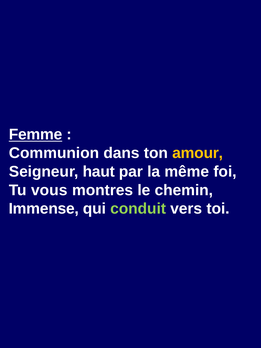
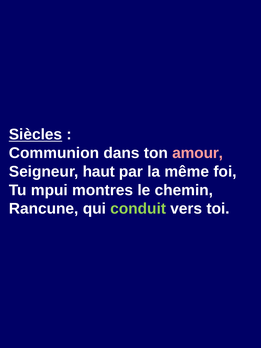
Femme: Femme -> Siècles (36, 134)
amour colour: yellow -> pink (198, 153)
vous: vous -> mpui (49, 190)
Immense: Immense -> Rancune (44, 209)
